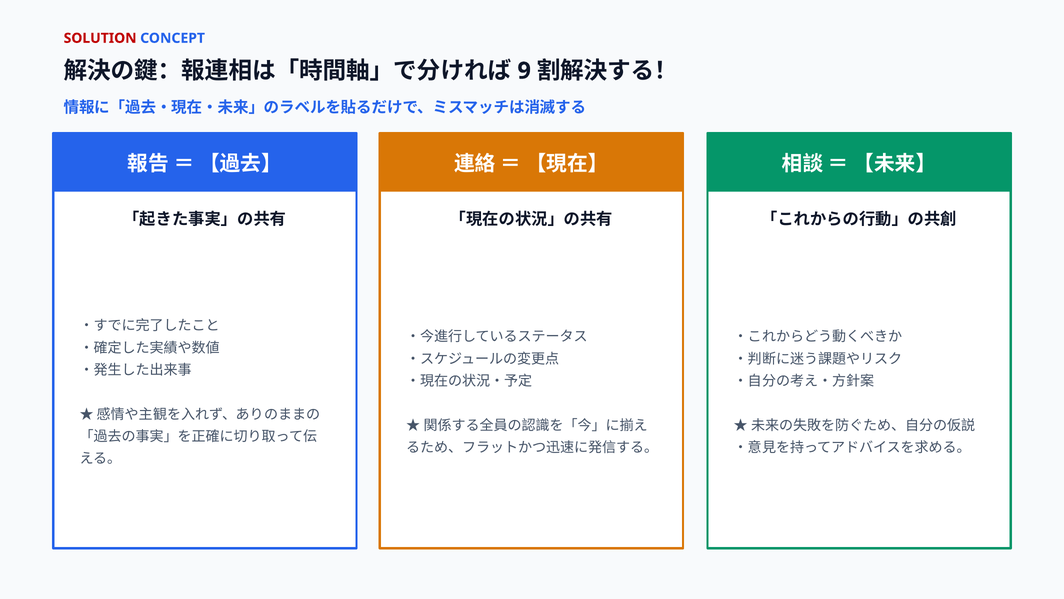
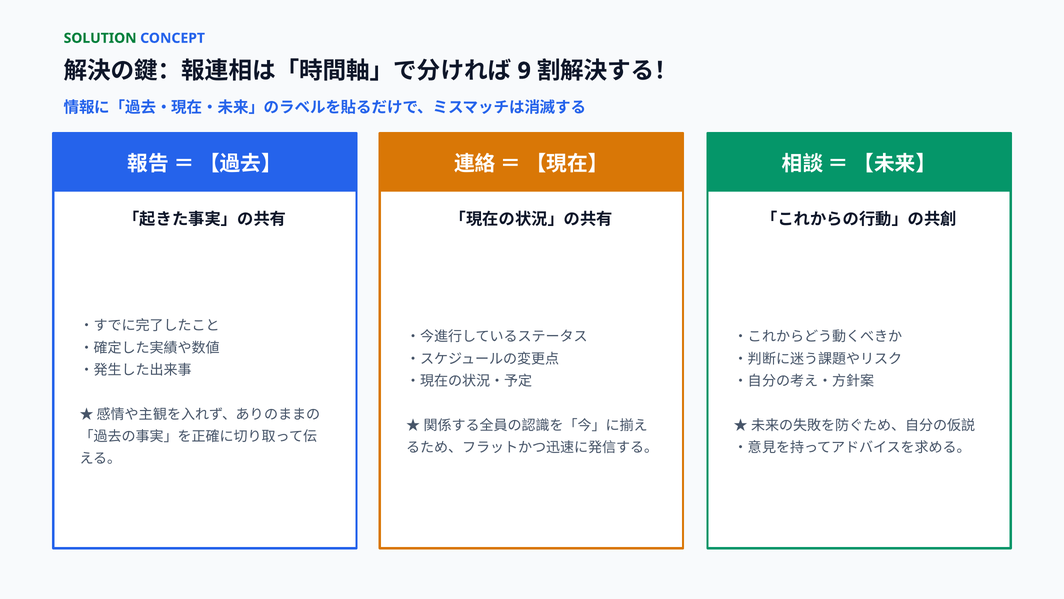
SOLUTION colour: red -> green (100, 38)
